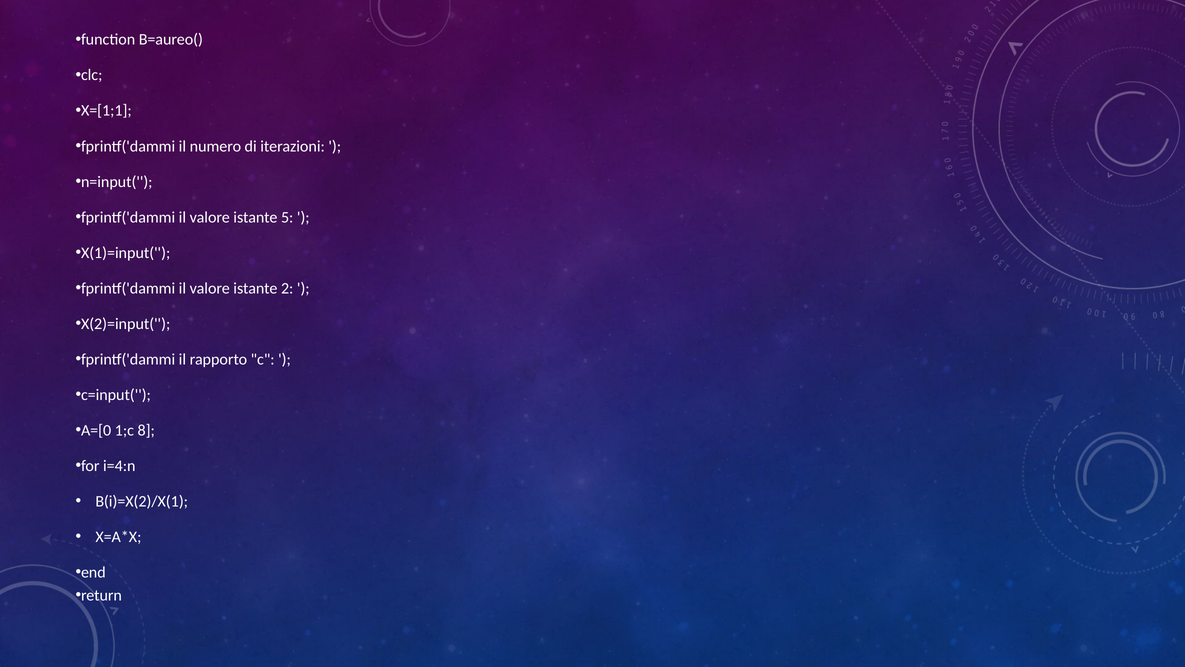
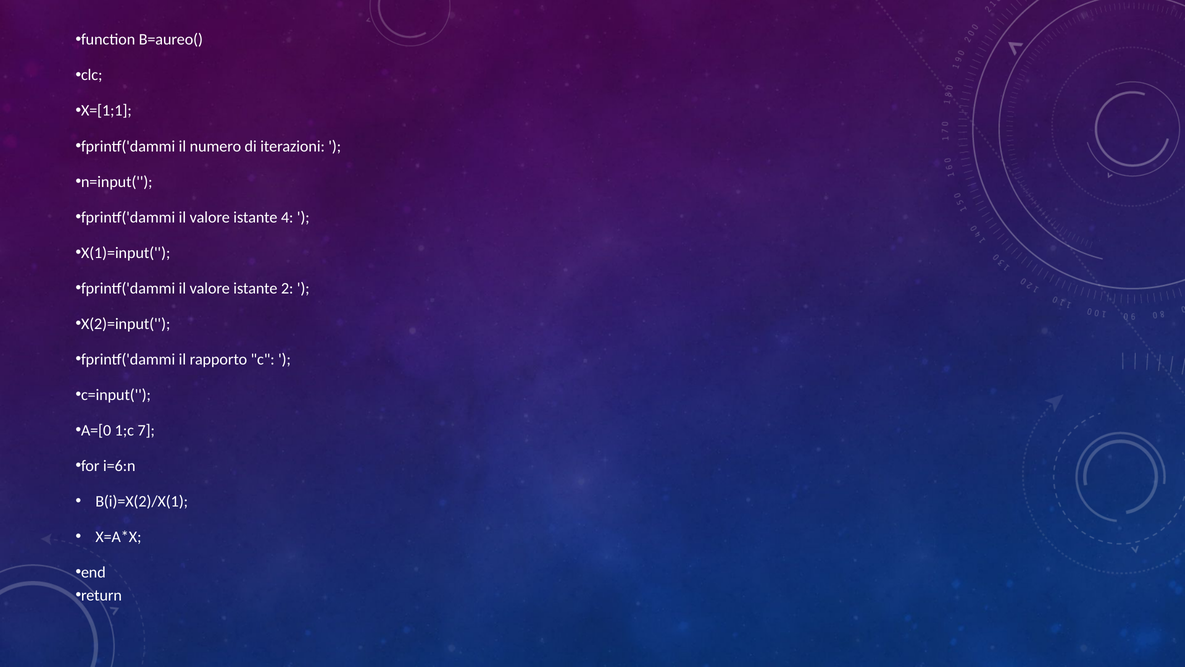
5: 5 -> 4 (287, 217)
8: 8 -> 7 (146, 430)
i=4:n: i=4:n -> i=6:n (119, 465)
